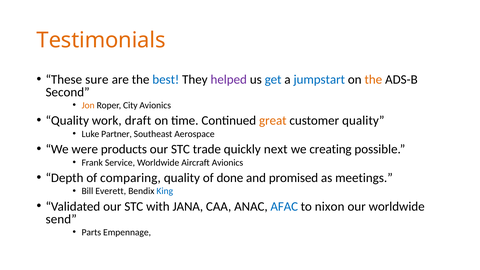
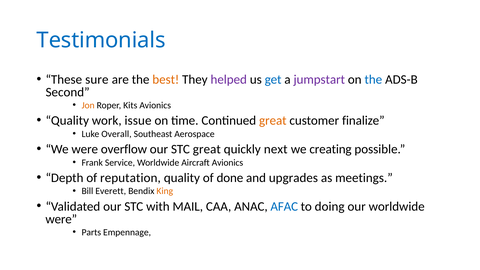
Testimonials colour: orange -> blue (101, 40)
best colour: blue -> orange (166, 79)
jumpstart colour: blue -> purple (319, 79)
the colour: orange -> blue (373, 79)
City: City -> Kits (130, 105)
draft: draft -> issue (138, 121)
customer quality: quality -> finalize (363, 121)
Partner: Partner -> Overall (116, 134)
products: products -> overflow (124, 149)
STC trade: trade -> great (207, 149)
comparing: comparing -> reputation (130, 178)
promised: promised -> upgrades (293, 178)
King colour: blue -> orange (165, 191)
JANA: JANA -> MAIL (188, 206)
nixon: nixon -> doing (330, 206)
send: send -> were (61, 219)
